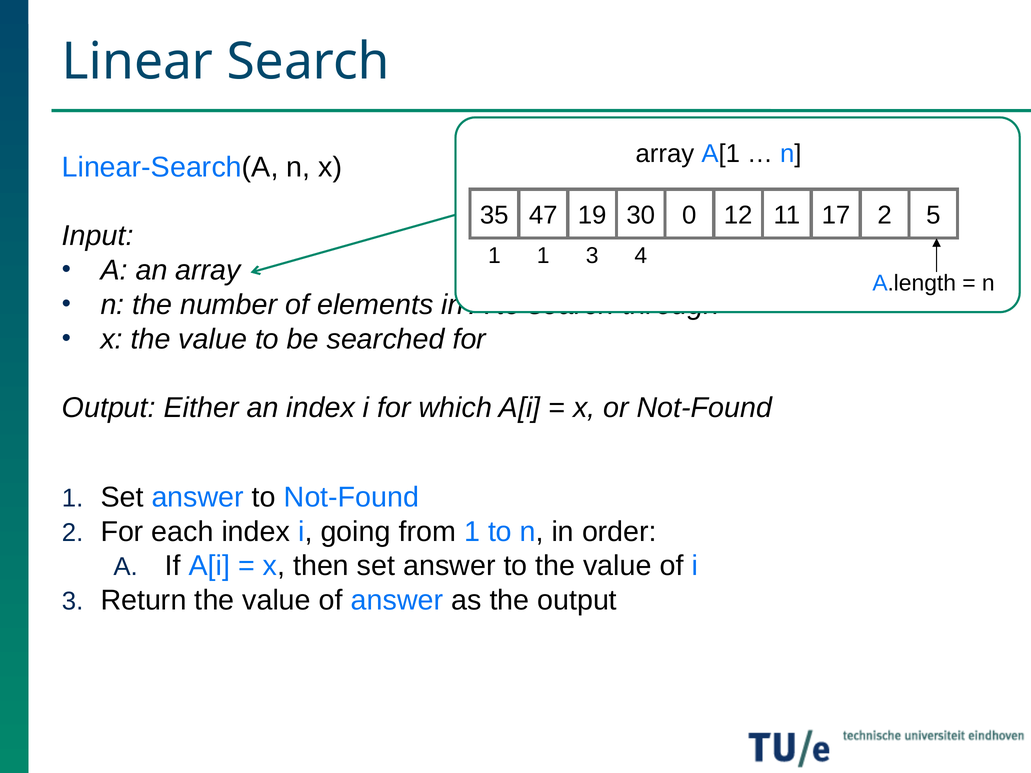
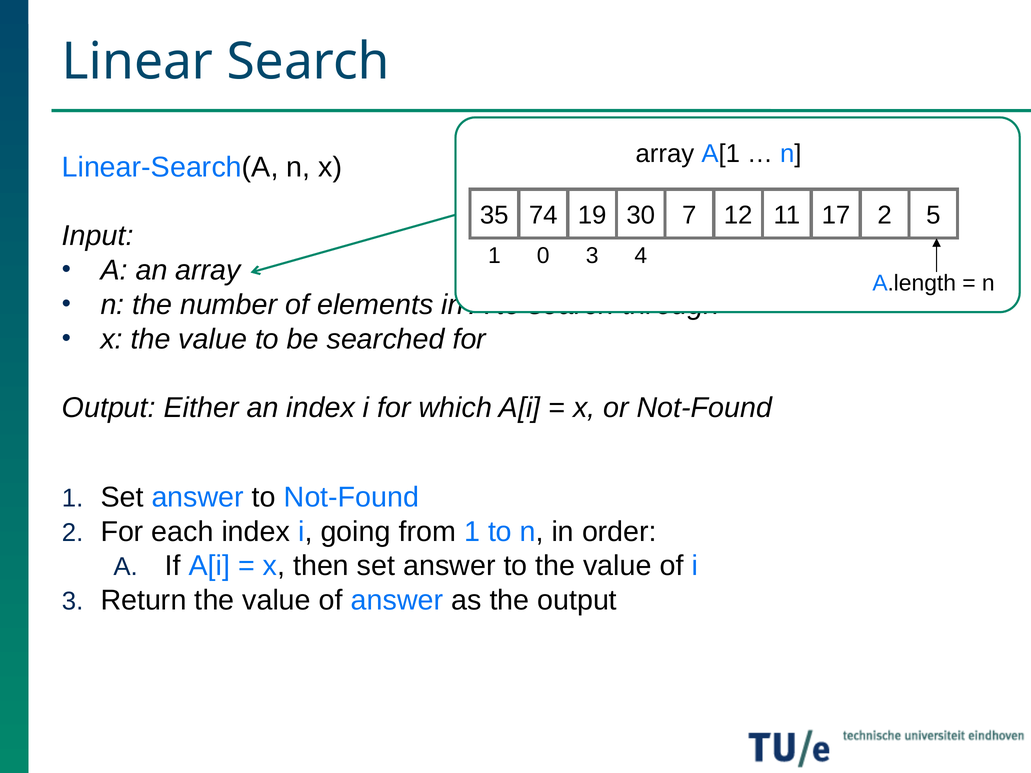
47: 47 -> 74 (543, 215)
0: 0 -> 7 (689, 215)
1 1: 1 -> 0 (543, 256)
